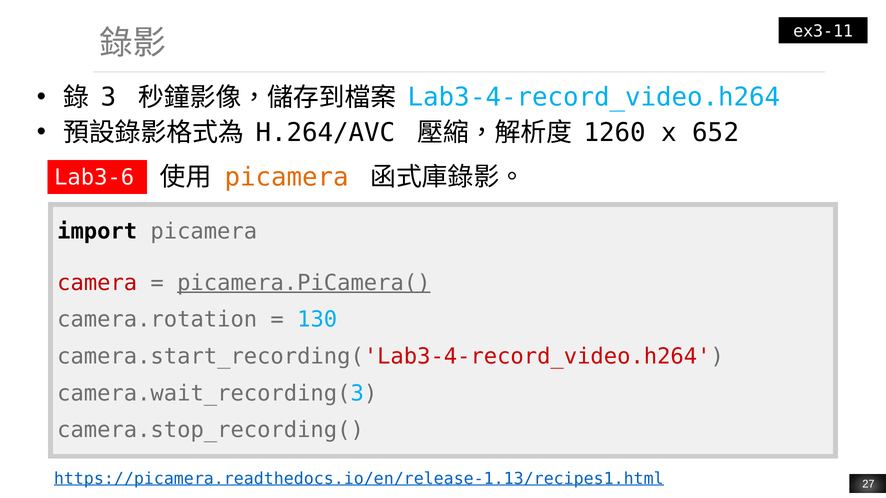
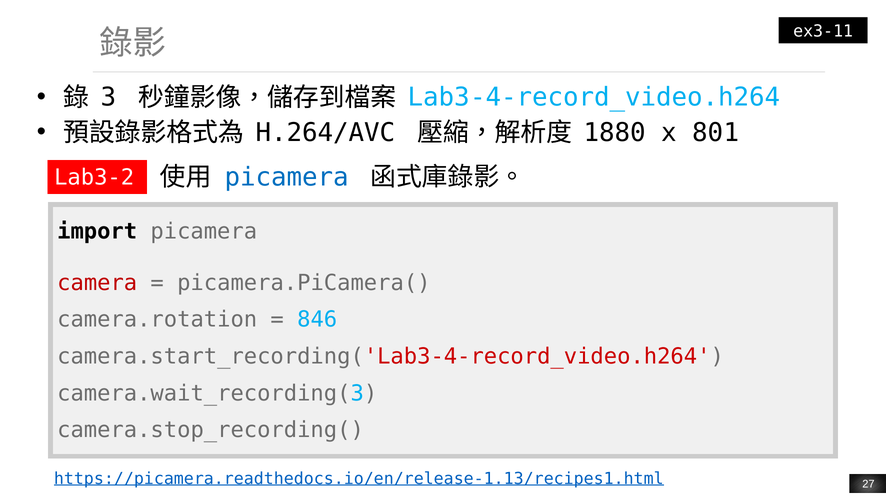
1260: 1260 -> 1880 (615, 133)
652: 652 -> 801 (716, 133)
Lab3-6: Lab3-6 -> Lab3-2 (94, 178)
picamera colour: orange -> blue (287, 177)
picamera.PiCamera( underline: present -> none (304, 283)
130: 130 -> 846 (317, 320)
